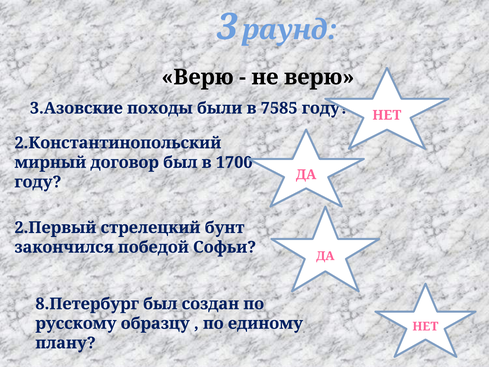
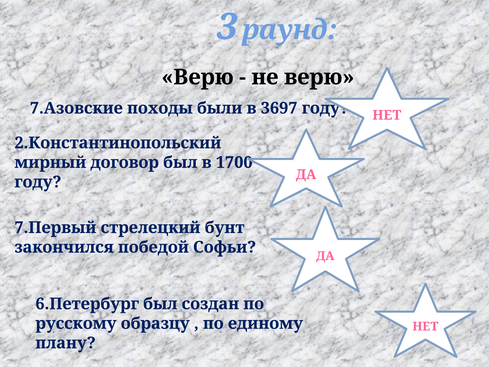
3.Азовские: 3.Азовские -> 7.Азовские (76, 108)
7585: 7585 -> 3697 (279, 108)
2.Первый: 2.Первый -> 7.Первый (55, 227)
8.Петербург: 8.Петербург -> 6.Петербург (87, 304)
